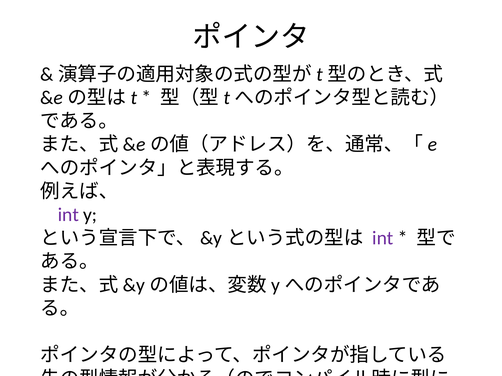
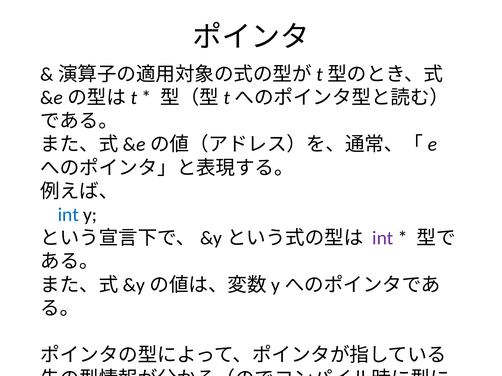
int colour: purple -> blue (68, 215)
